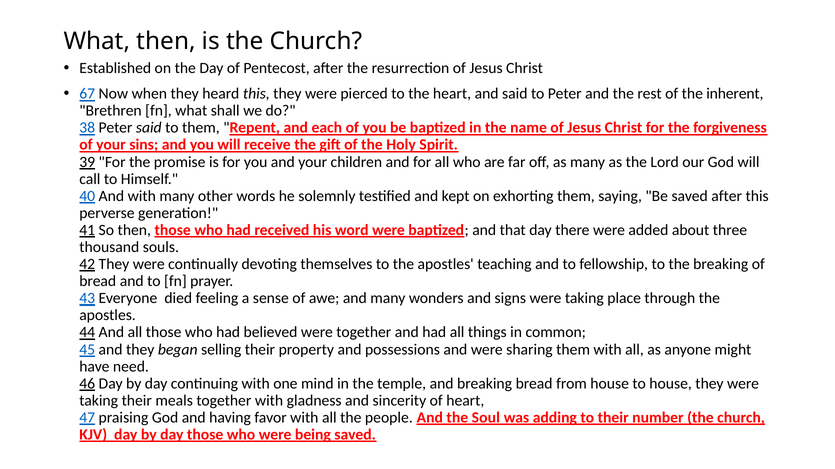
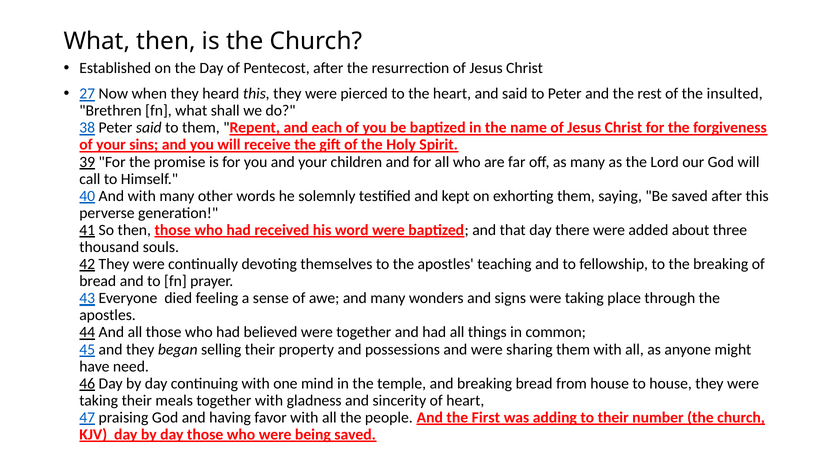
67: 67 -> 27 (87, 94)
inherent: inherent -> insulted (735, 94)
Soul: Soul -> First (486, 418)
